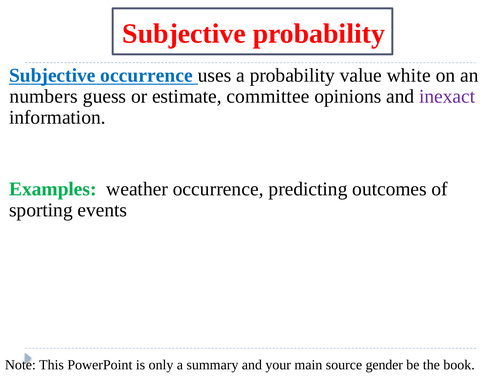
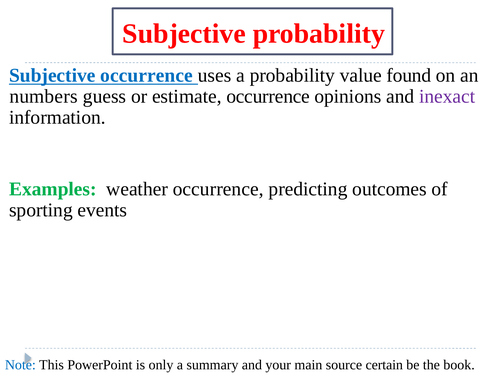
white: white -> found (409, 75)
estimate committee: committee -> occurrence (268, 96)
Note colour: black -> blue (20, 365)
gender: gender -> certain (384, 365)
